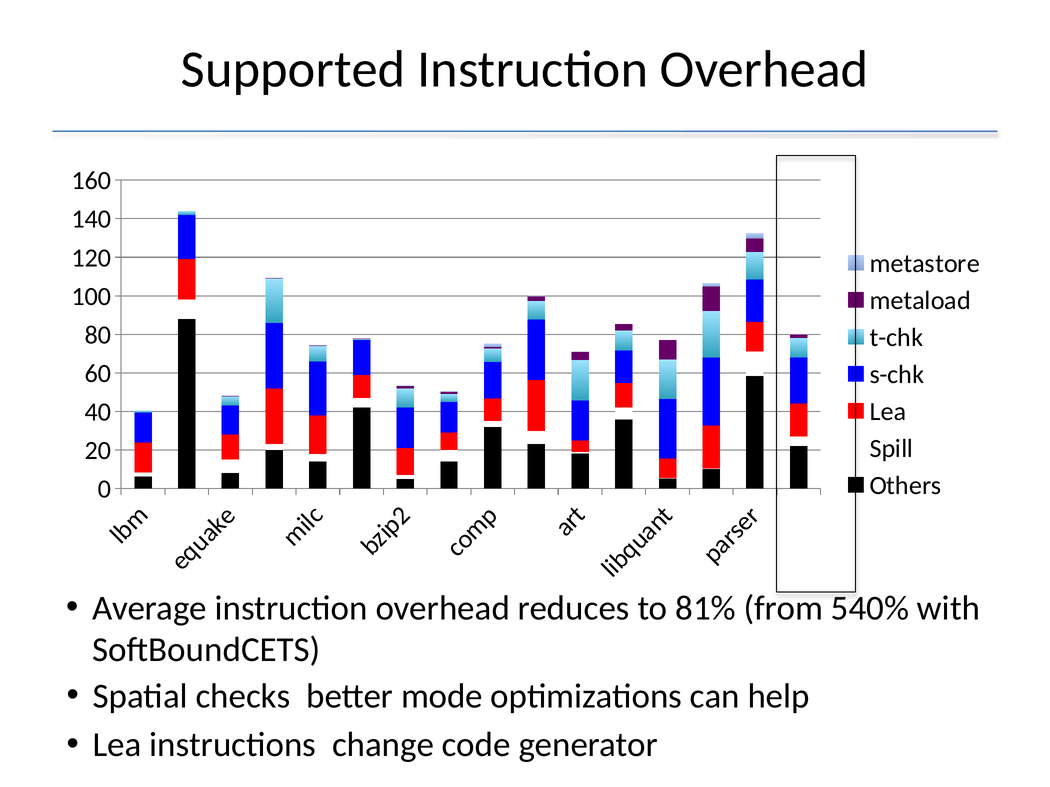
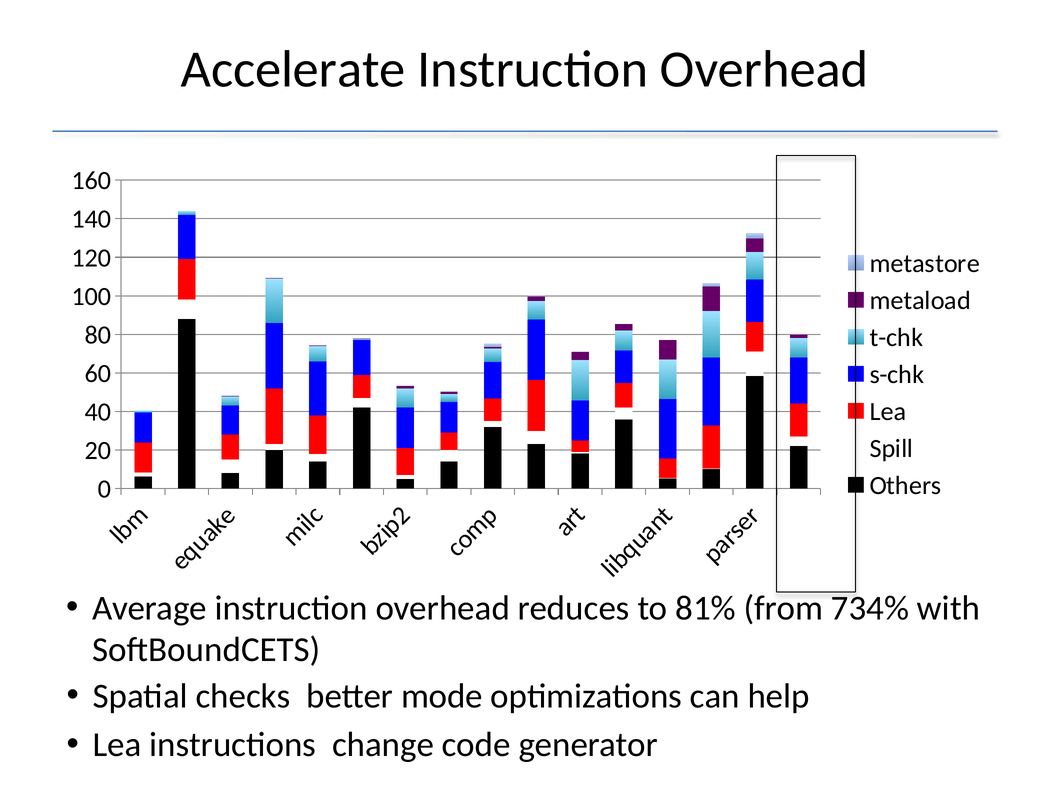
Supported: Supported -> Accelerate (293, 69)
540%: 540% -> 734% (870, 608)
